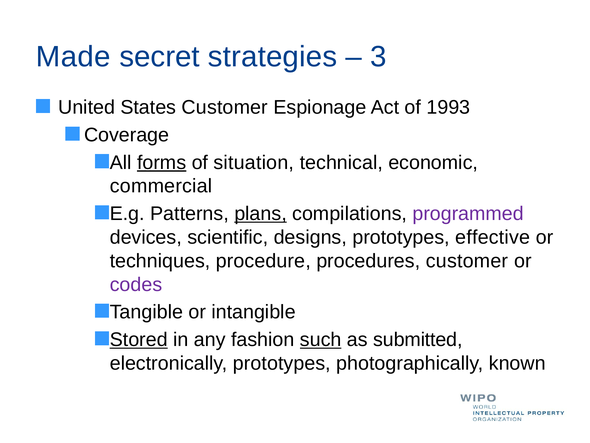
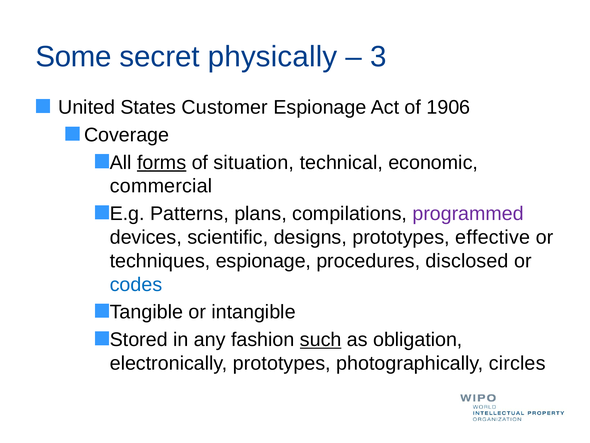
Made: Made -> Some (73, 57)
strategies: strategies -> physically (273, 57)
1993: 1993 -> 1906 (448, 107)
plans underline: present -> none (261, 213)
techniques procedure: procedure -> espionage (263, 261)
procedures customer: customer -> disclosed (467, 261)
codes colour: purple -> blue (136, 284)
Stored underline: present -> none (139, 339)
submitted: submitted -> obligation (418, 339)
known: known -> circles (517, 363)
